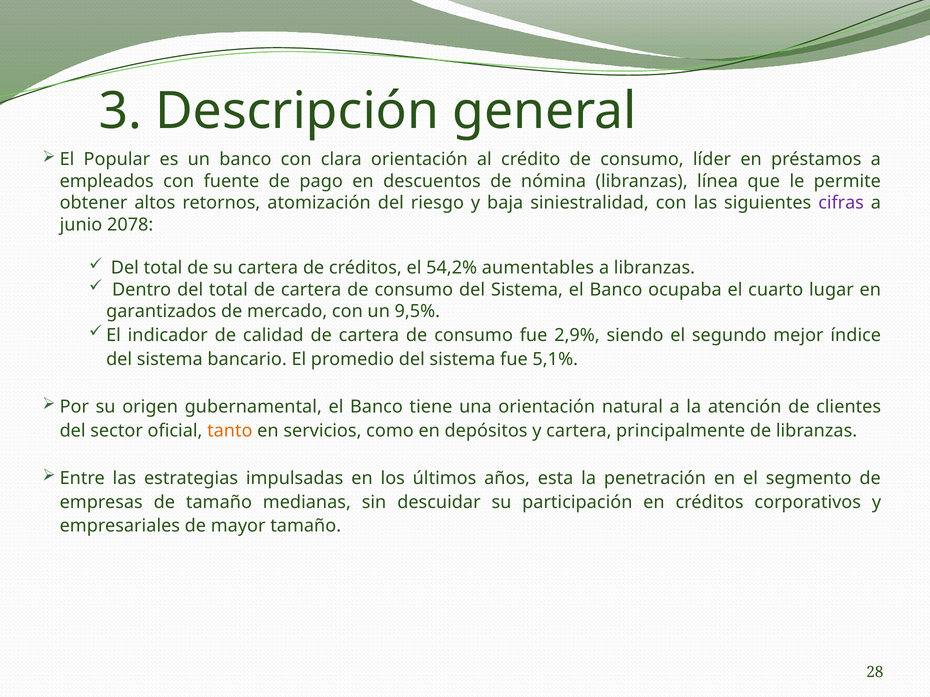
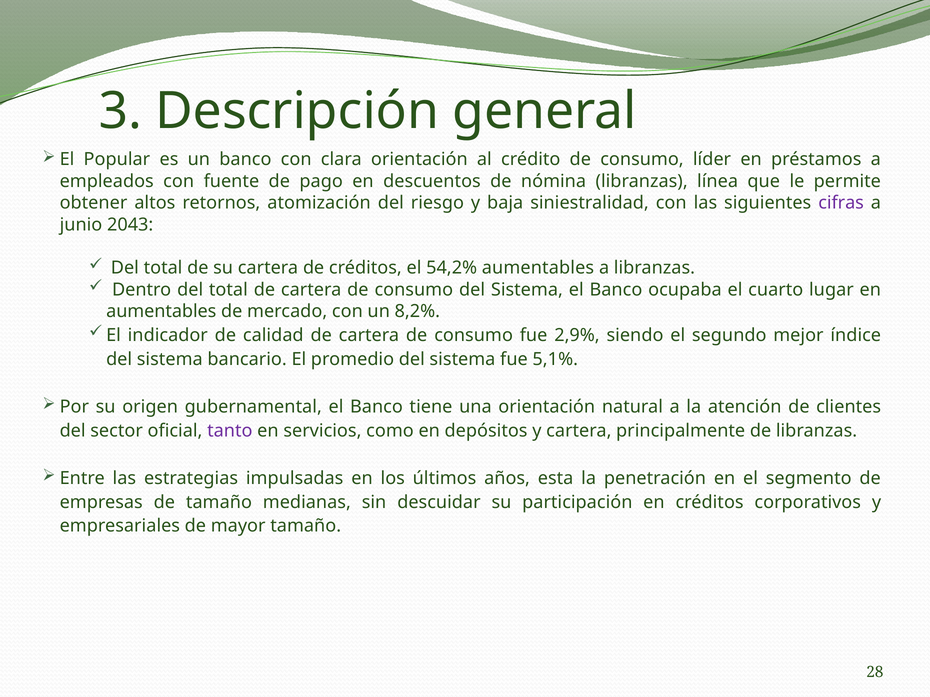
2078: 2078 -> 2043 (130, 225)
garantizados: garantizados -> aumentables (161, 312)
9,5%: 9,5% -> 8,2% (417, 312)
tanto colour: orange -> purple (230, 431)
